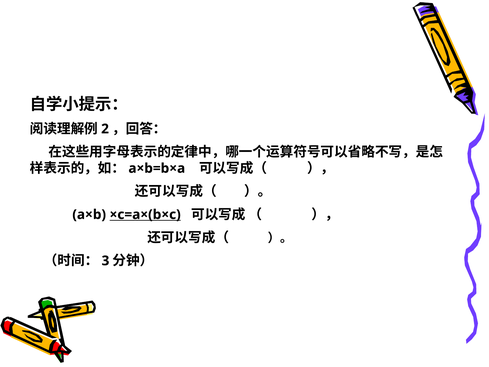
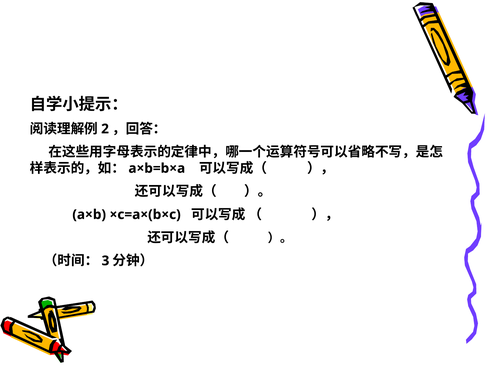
×c=a×(b×c underline: present -> none (145, 214)
